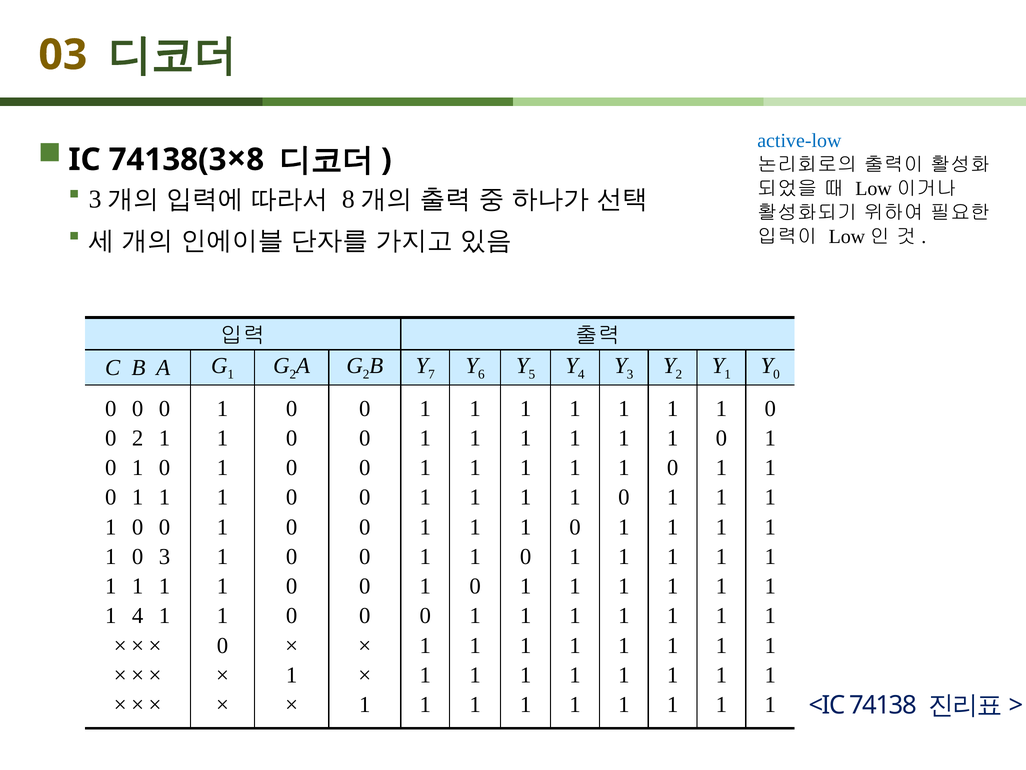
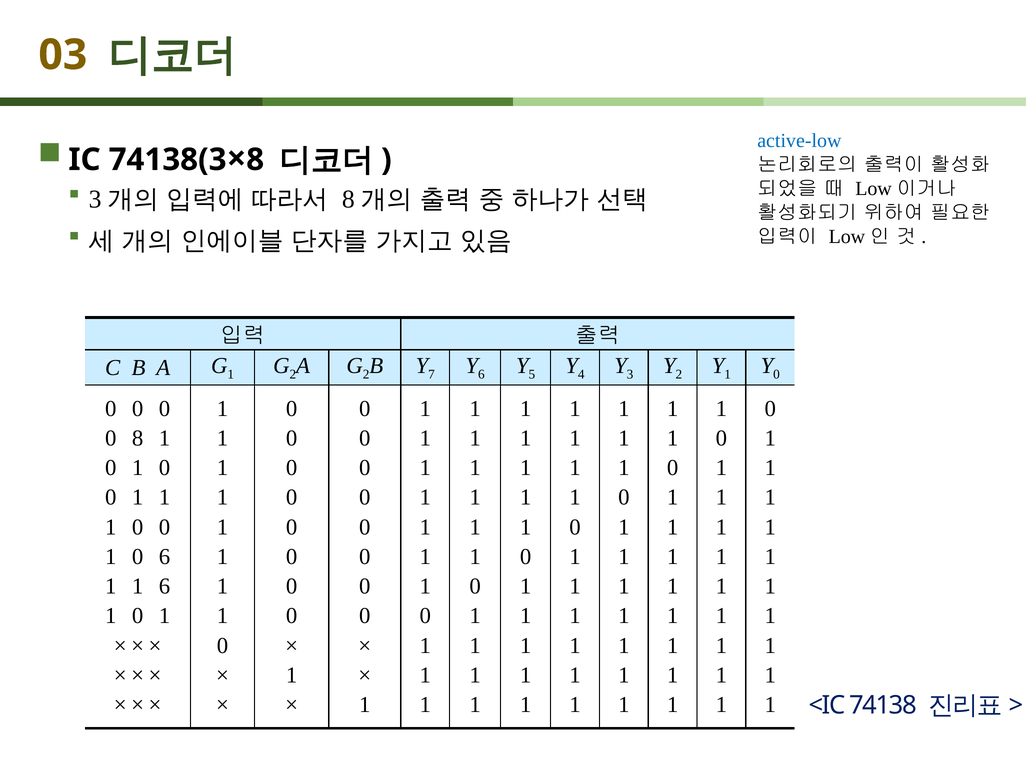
0 2: 2 -> 8 (138, 438)
0 3: 3 -> 6 (164, 556)
1: 1 -> 6 (164, 586)
4: 4 -> 0 (138, 616)
